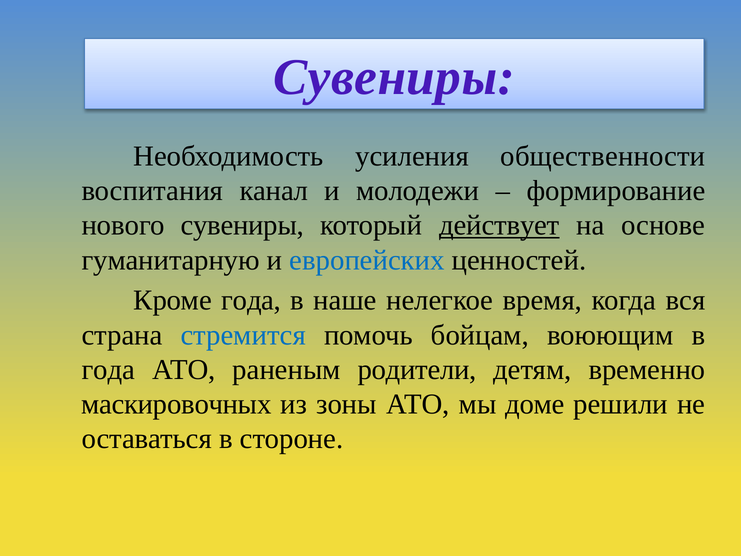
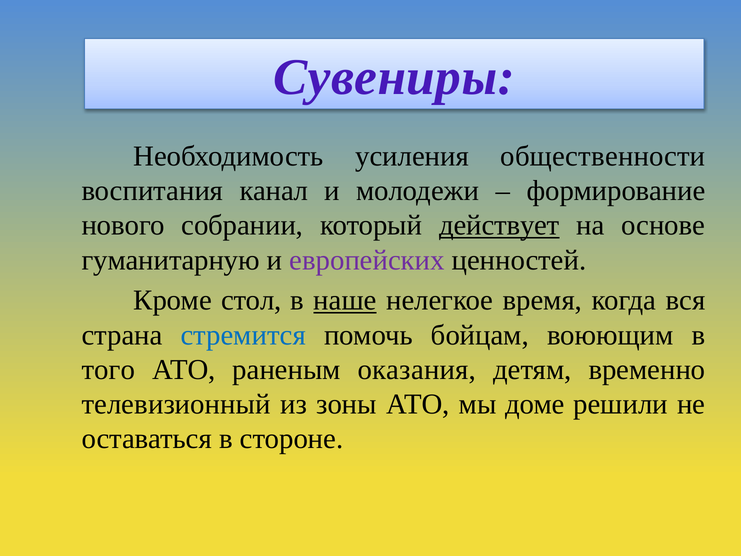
нового сувениры: сувениры -> собрании (242, 225)
европейских colour: blue -> purple (367, 260)
Кроме года: года -> стол (251, 300)
наше underline: none -> present (345, 300)
года: года -> того (108, 370)
родители: родители -> оказания (417, 370)
маскировочных: маскировочных -> телевизионный (176, 404)
